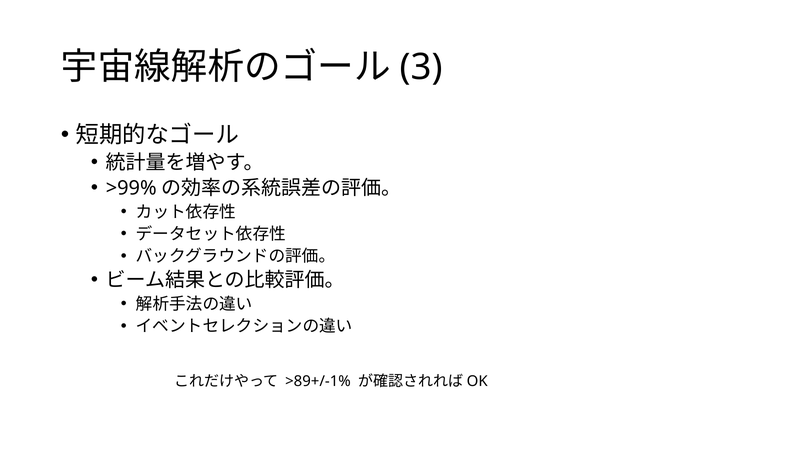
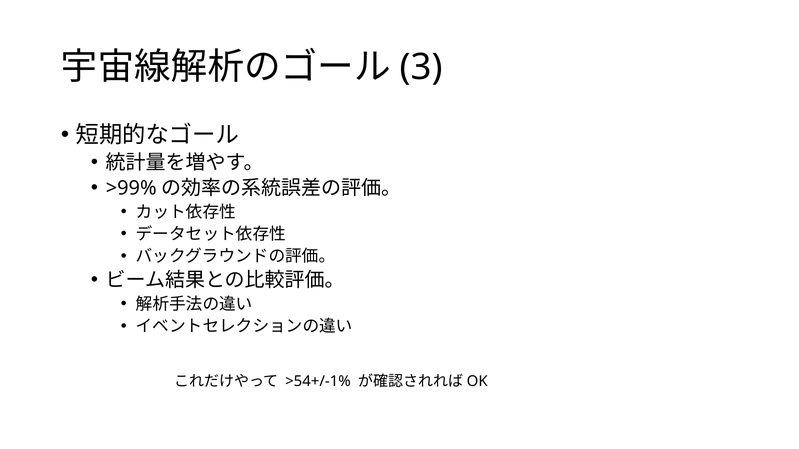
>89+/-1%: >89+/-1% -> >54+/-1% (318, 382)
